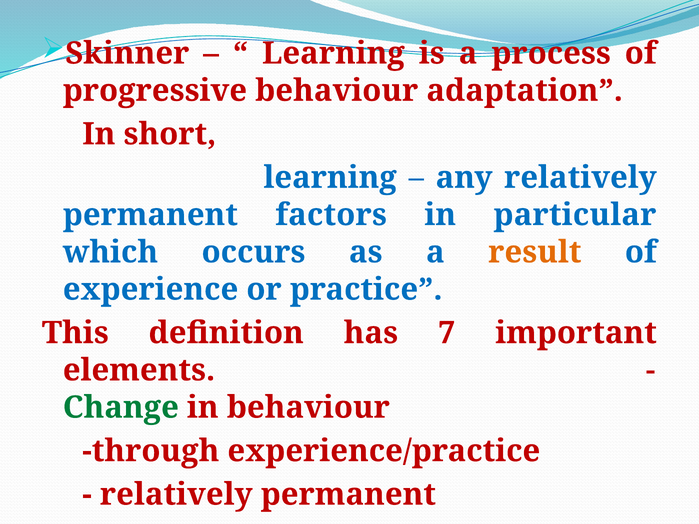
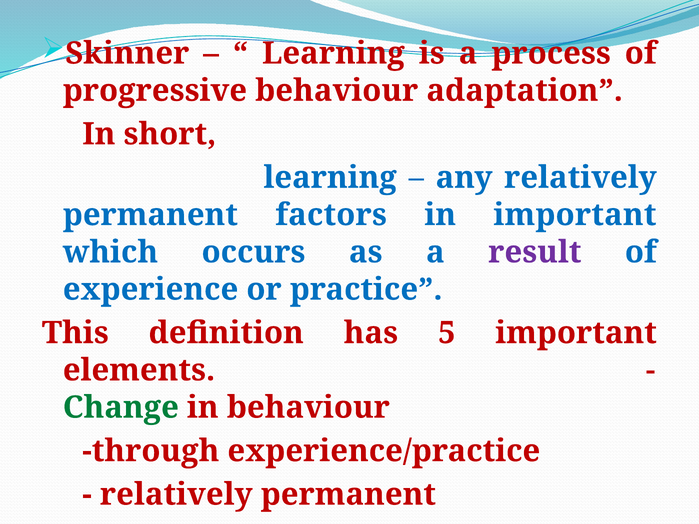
in particular: particular -> important (575, 215)
result colour: orange -> purple (535, 252)
7: 7 -> 5 (447, 333)
